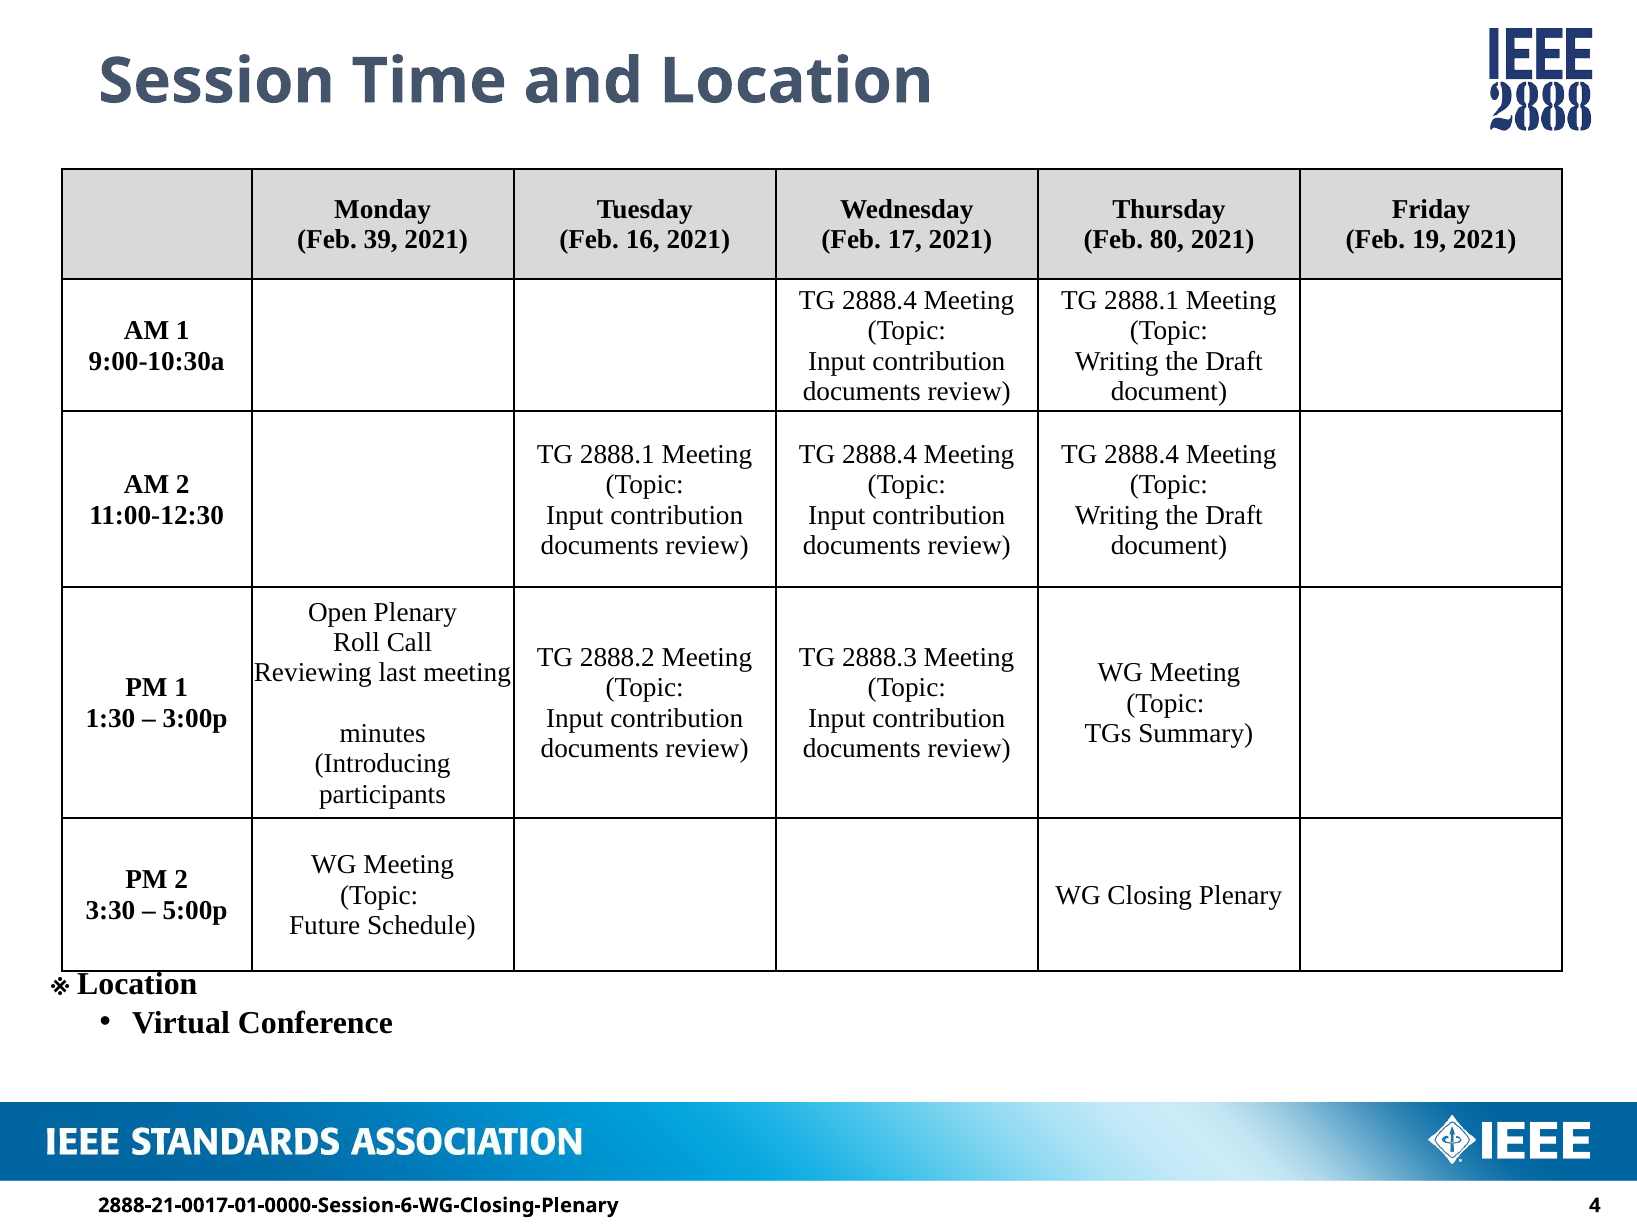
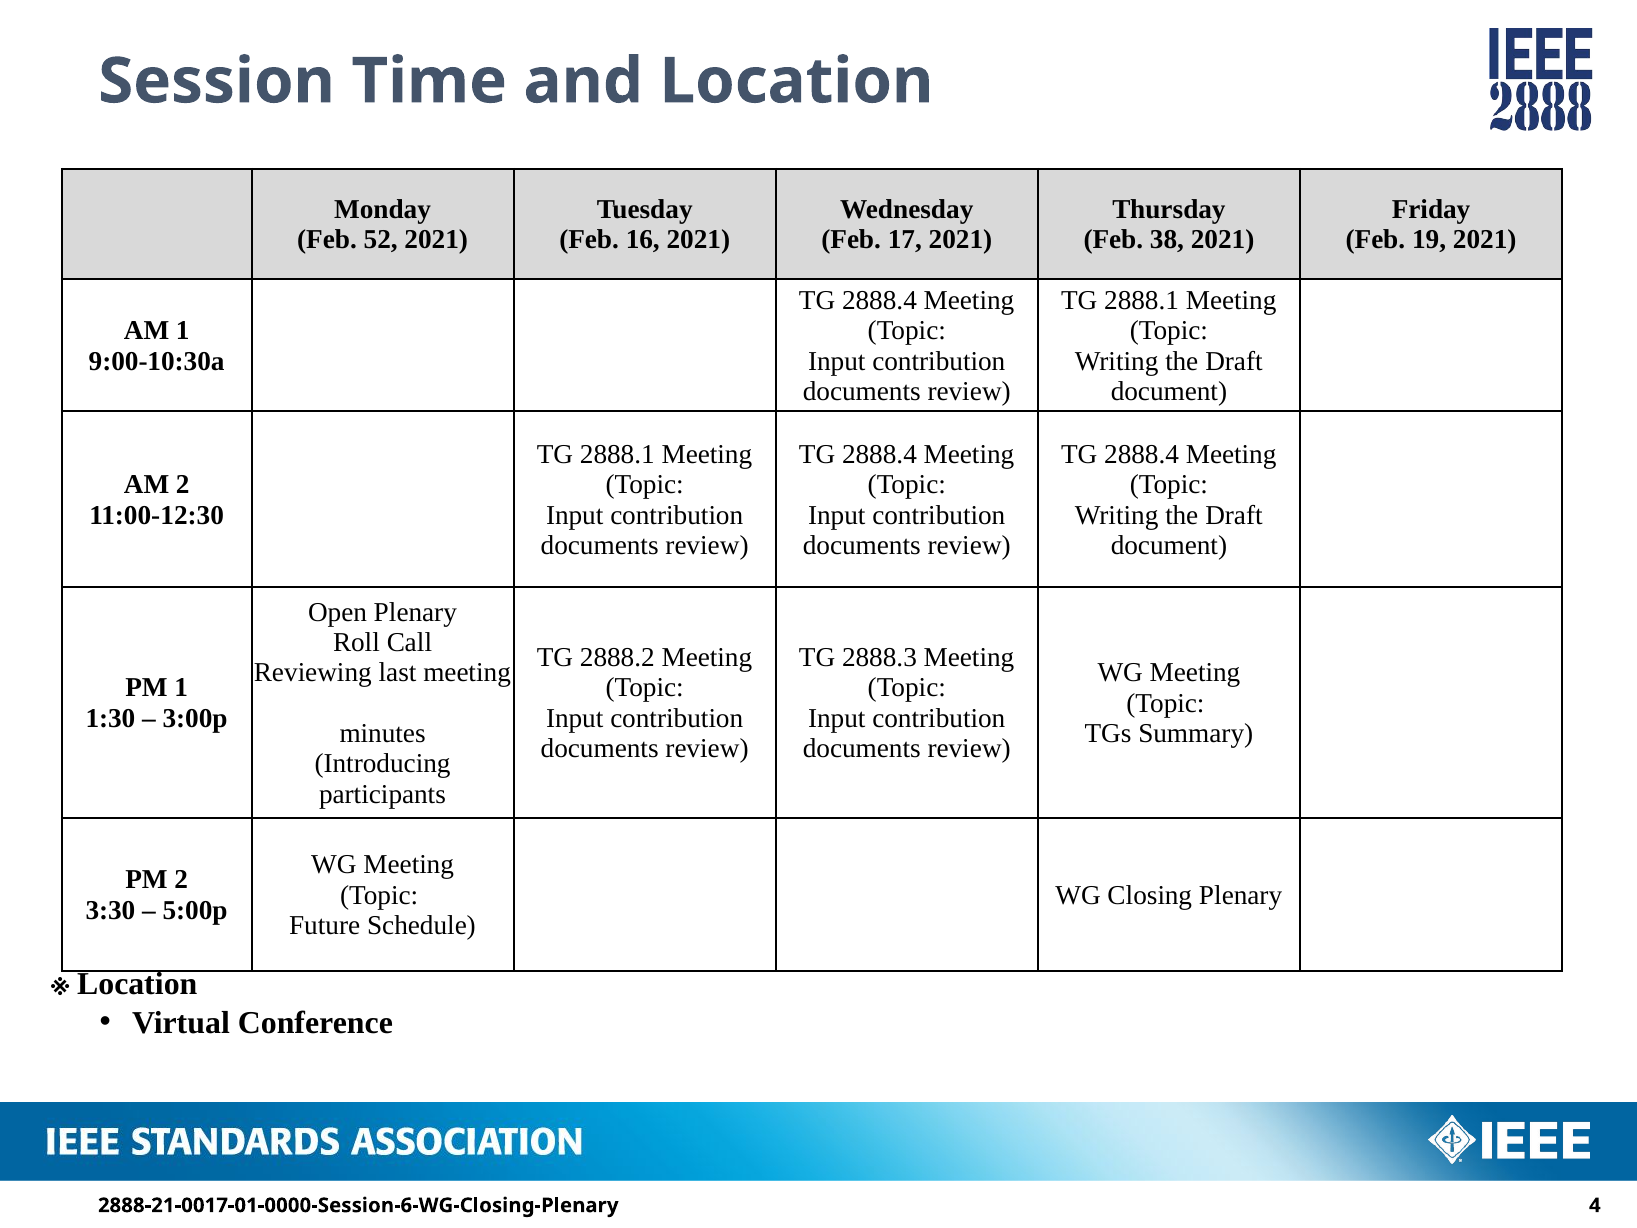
39: 39 -> 52 (381, 240)
80: 80 -> 38 (1167, 240)
